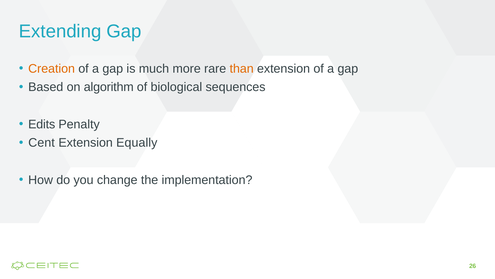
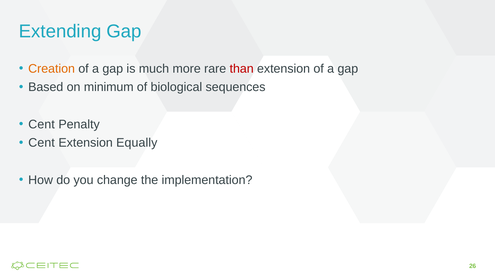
than colour: orange -> red (242, 68)
algorithm: algorithm -> minimum (109, 87)
Edits: Edits -> Cent (42, 124)
